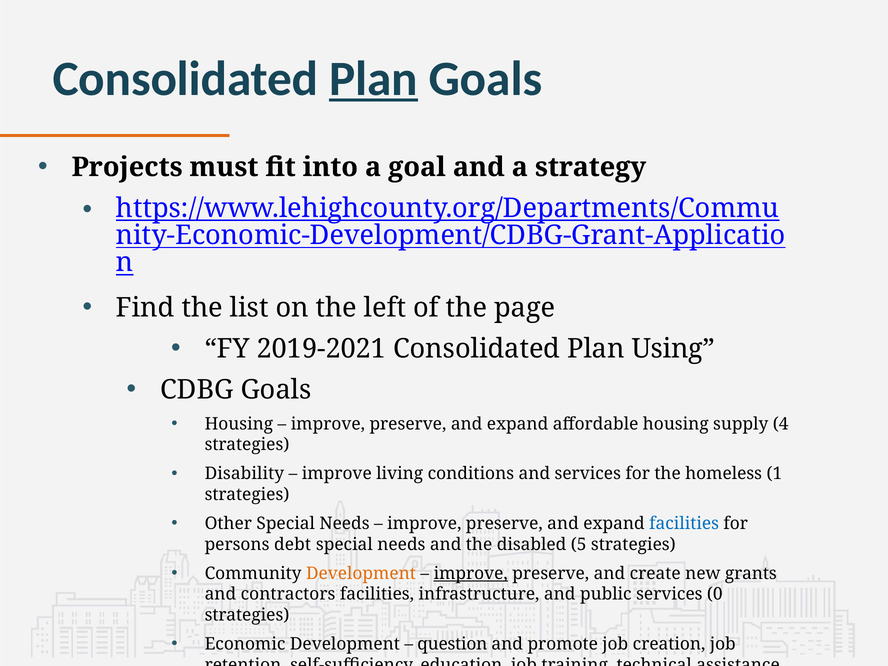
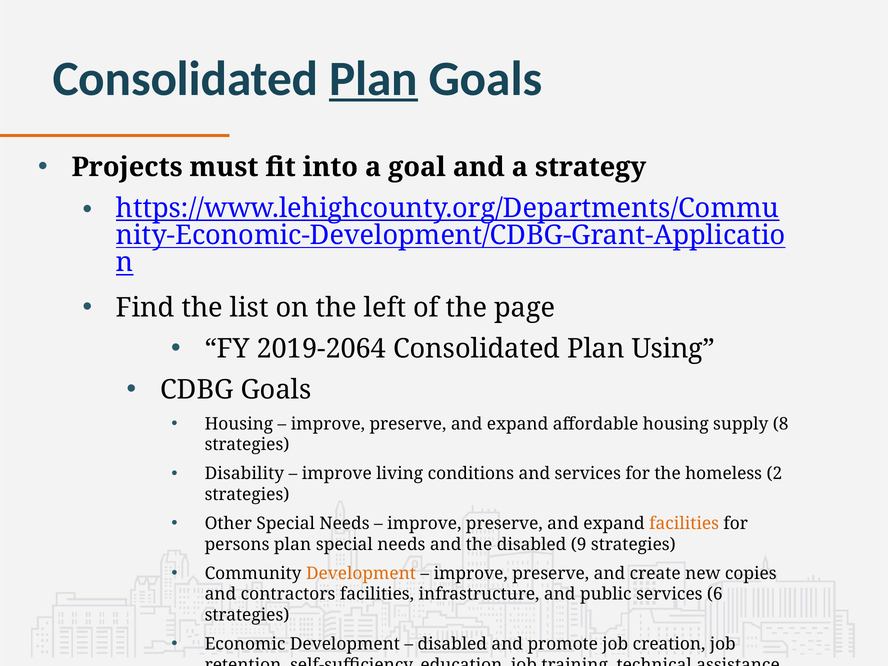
2019-2021: 2019-2021 -> 2019-2064 (321, 349)
supply 4: 4 -> 8 (781, 424)
homeless 1: 1 -> 2 (774, 474)
facilities colour: blue -> orange (684, 524)
persons debt: debt -> plan (293, 544)
5: 5 -> 9 (579, 544)
improve underline: present -> none (471, 573)
grants: grants -> copies (751, 573)
0: 0 -> 6 (715, 594)
question: question -> disabled (452, 644)
